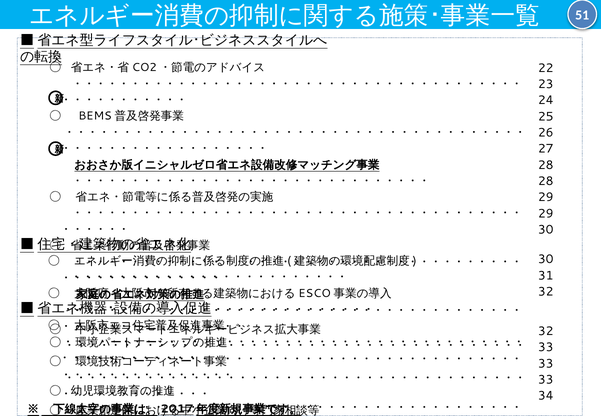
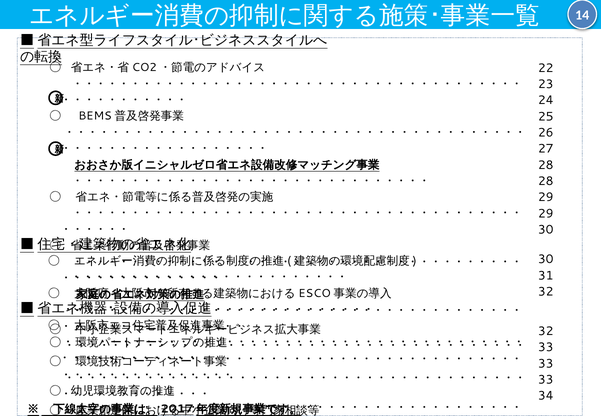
51: 51 -> 14 (582, 15)
